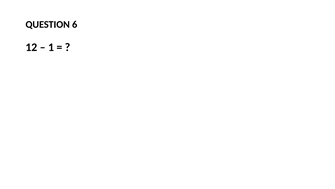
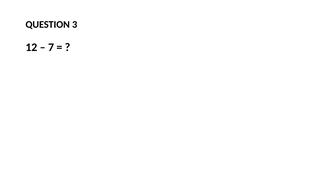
6: 6 -> 3 (75, 25)
1: 1 -> 7 (51, 47)
